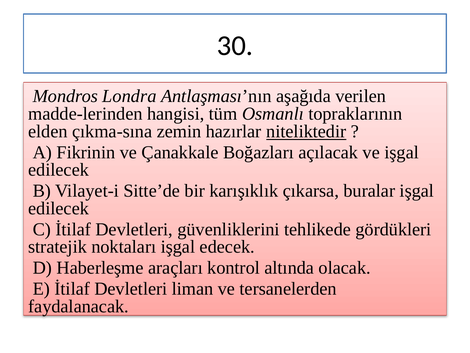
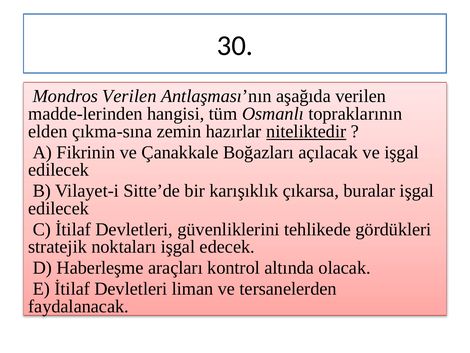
Mondros Londra: Londra -> Verilen (129, 96)
